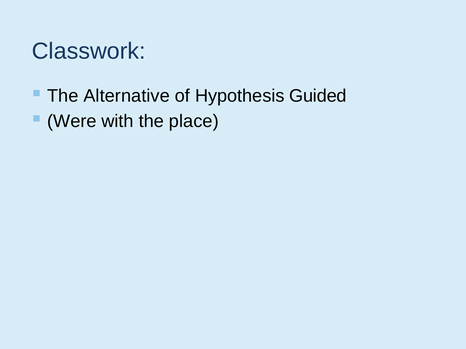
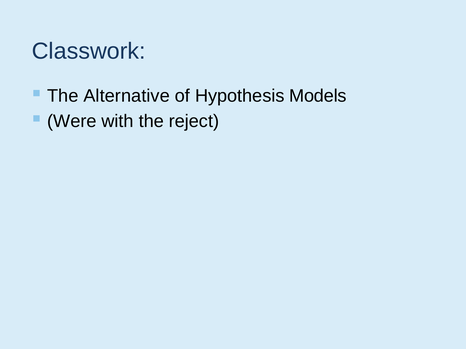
Guided: Guided -> Models (318, 96)
place: place -> reject (194, 121)
